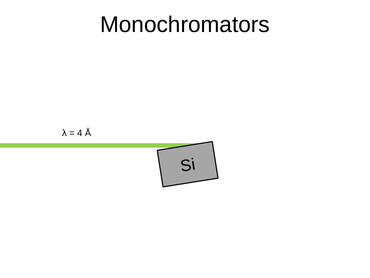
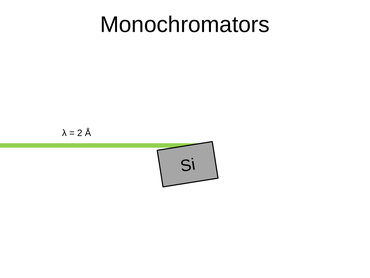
4: 4 -> 2 (80, 133)
